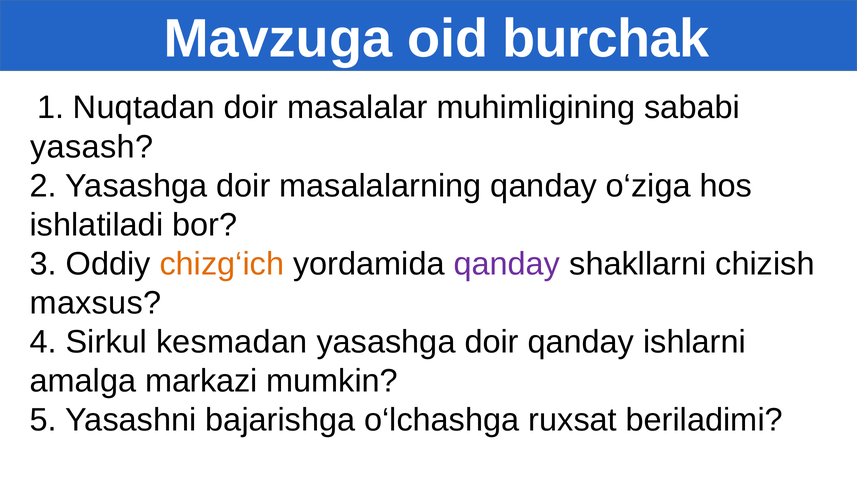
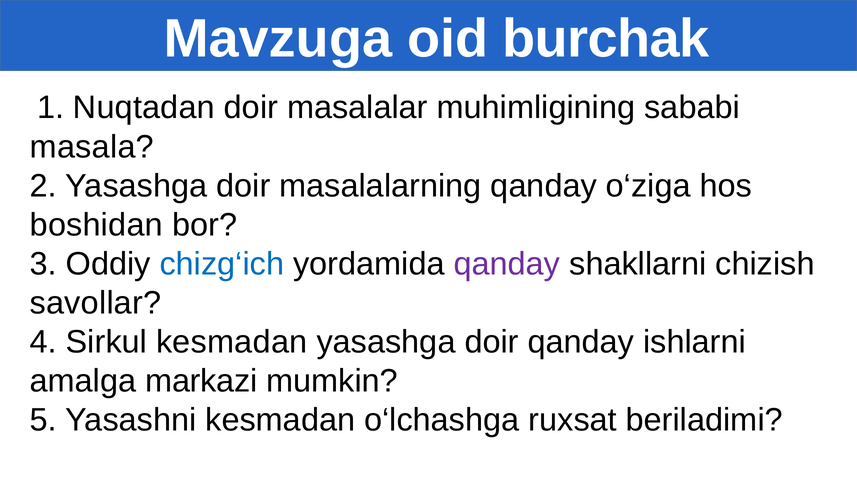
yasash: yasash -> masala (92, 147)
ishlatiladi: ishlatiladi -> boshidan (96, 225)
chizg‘ich colour: orange -> blue (222, 264)
maxsus: maxsus -> savollar (96, 303)
Yasashni bajarishga: bajarishga -> kesmadan (280, 420)
